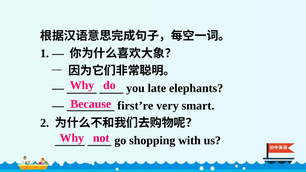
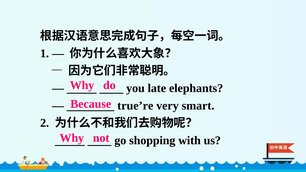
first’re: first’re -> true’re (135, 106)
